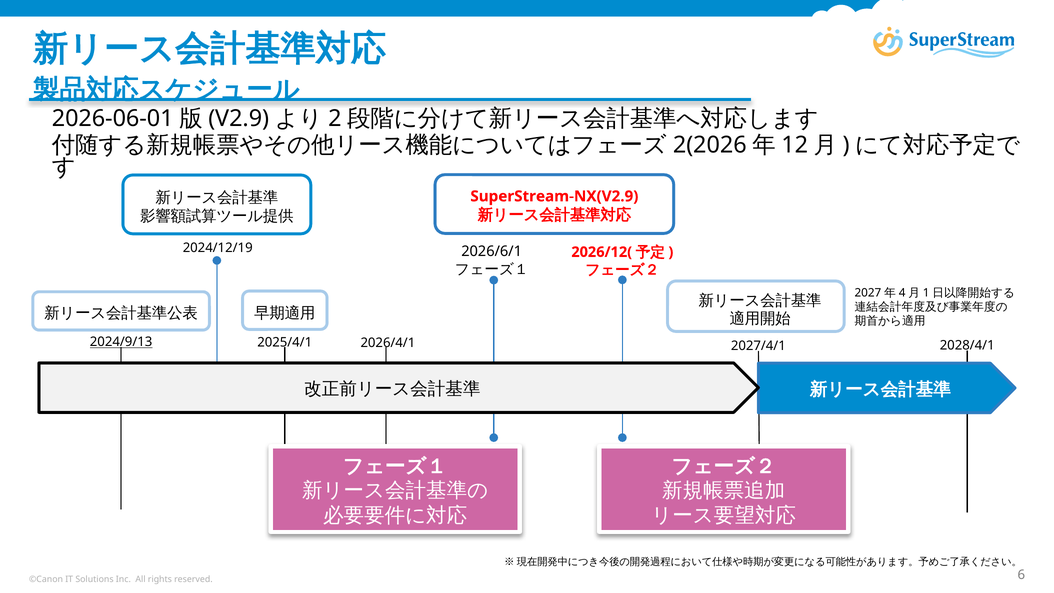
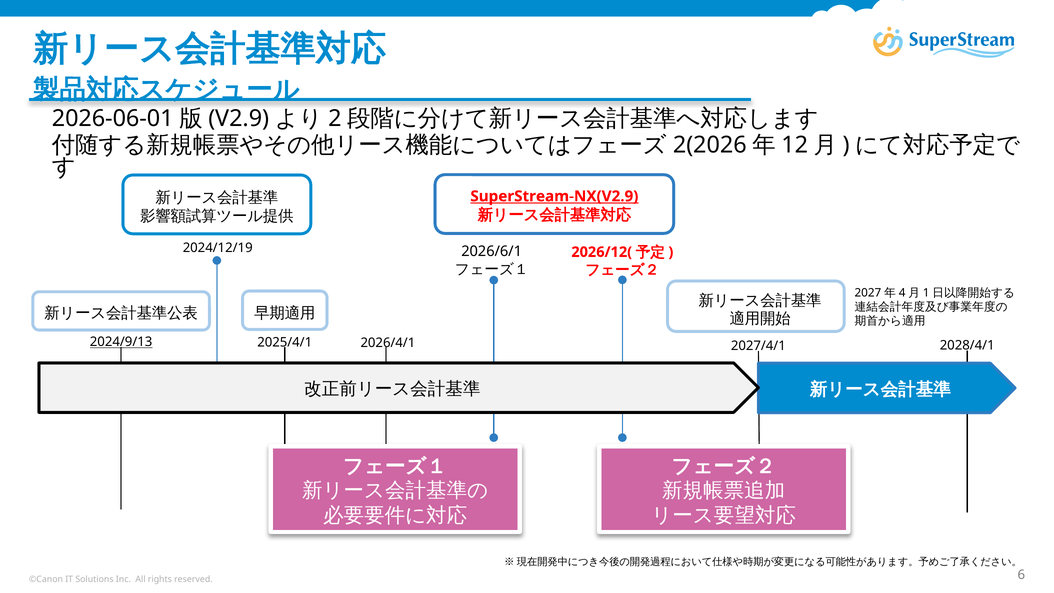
SuperStream-NX(V2.9 underline: none -> present (554, 196)
